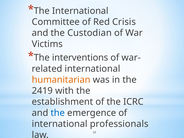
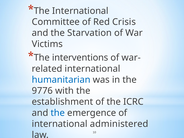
Custodian: Custodian -> Starvation (90, 33)
humanitarian colour: orange -> blue (61, 80)
2419: 2419 -> 9776 (42, 91)
professionals: professionals -> administered (119, 124)
